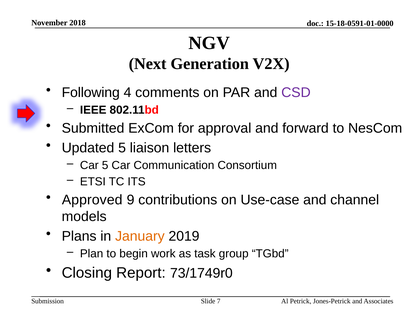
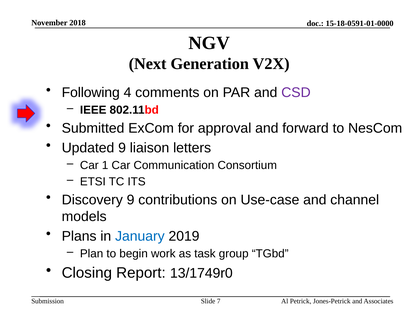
Updated 5: 5 -> 9 (122, 148)
Car 5: 5 -> 1 (105, 165)
Approved: Approved -> Discovery (92, 200)
January colour: orange -> blue (140, 236)
73/1749r0: 73/1749r0 -> 13/1749r0 (201, 273)
